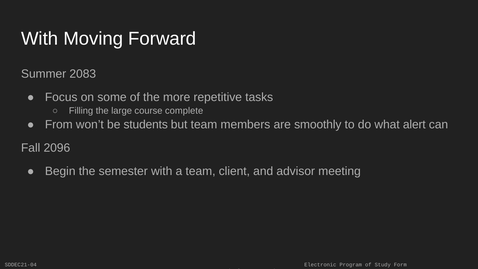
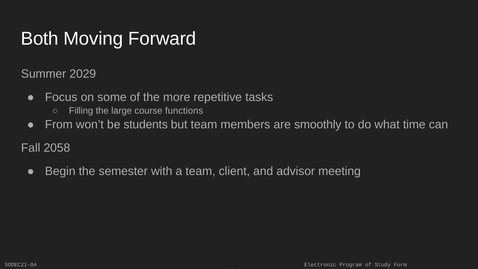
With: With -> Both (40, 39)
2083: 2083 -> 2029 (83, 74)
complete: complete -> functions (184, 111)
alert: alert -> time (414, 125)
2096: 2096 -> 2058 (57, 148)
